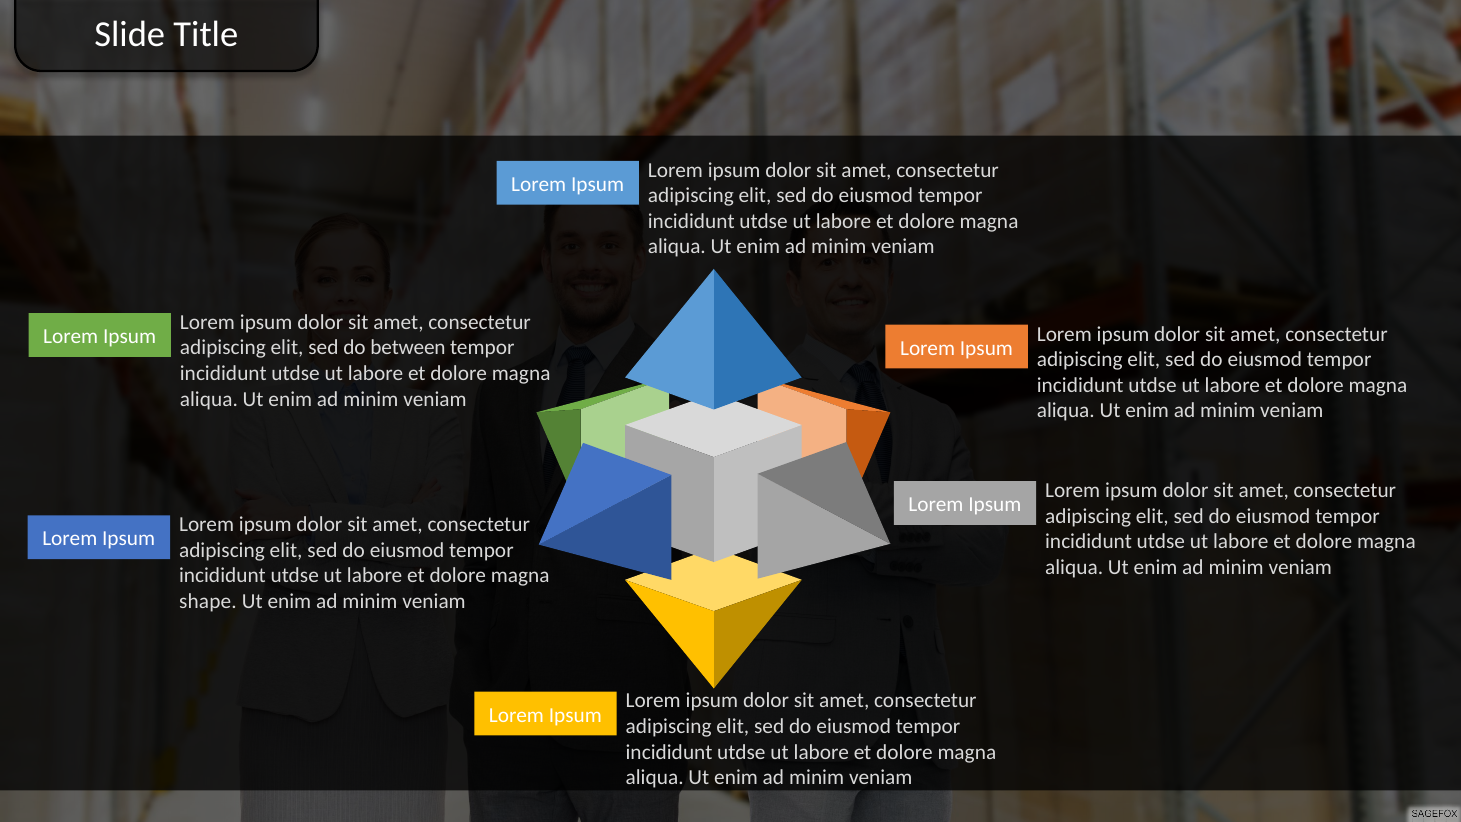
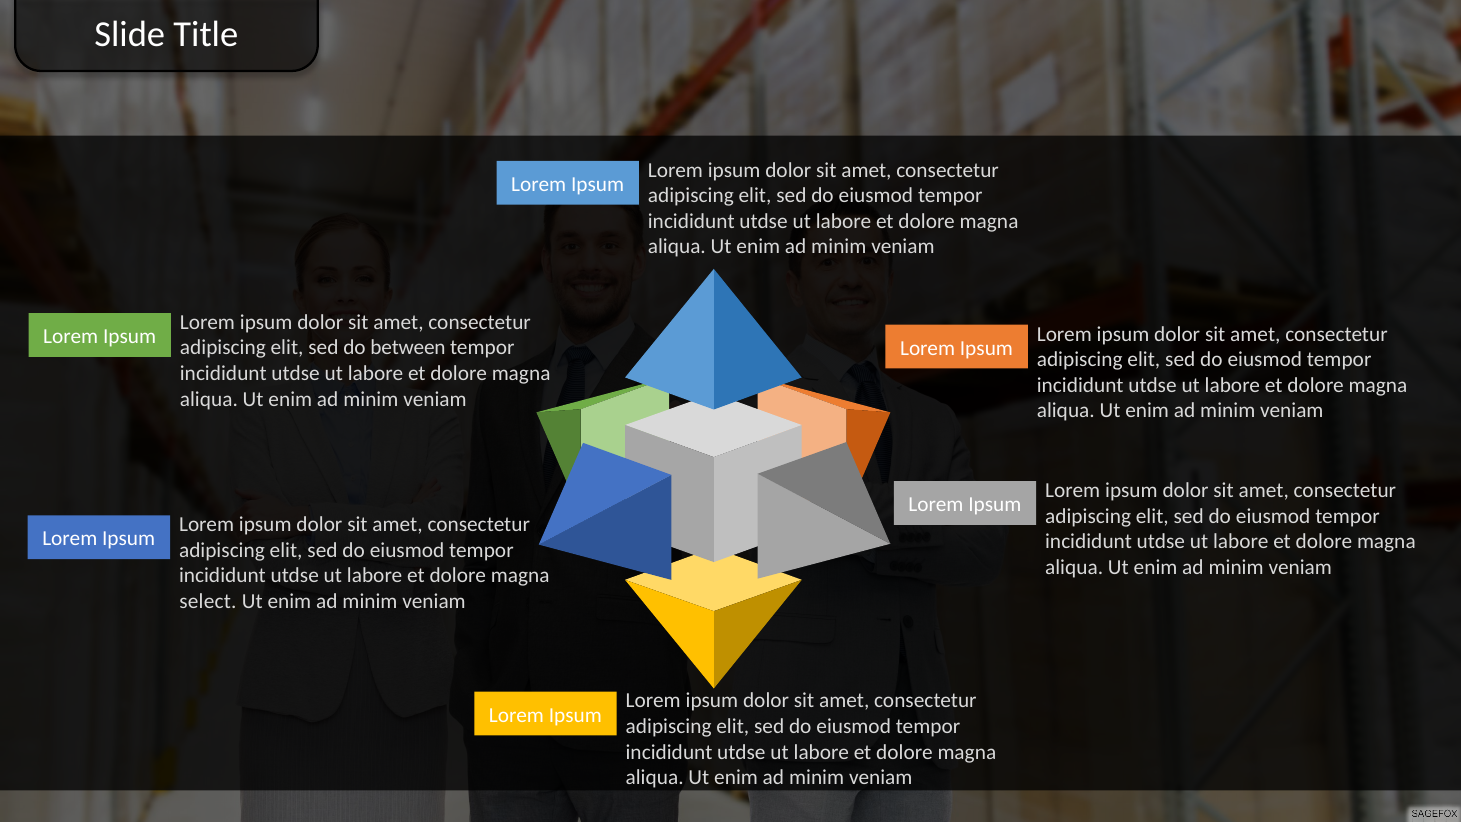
shape: shape -> select (208, 601)
